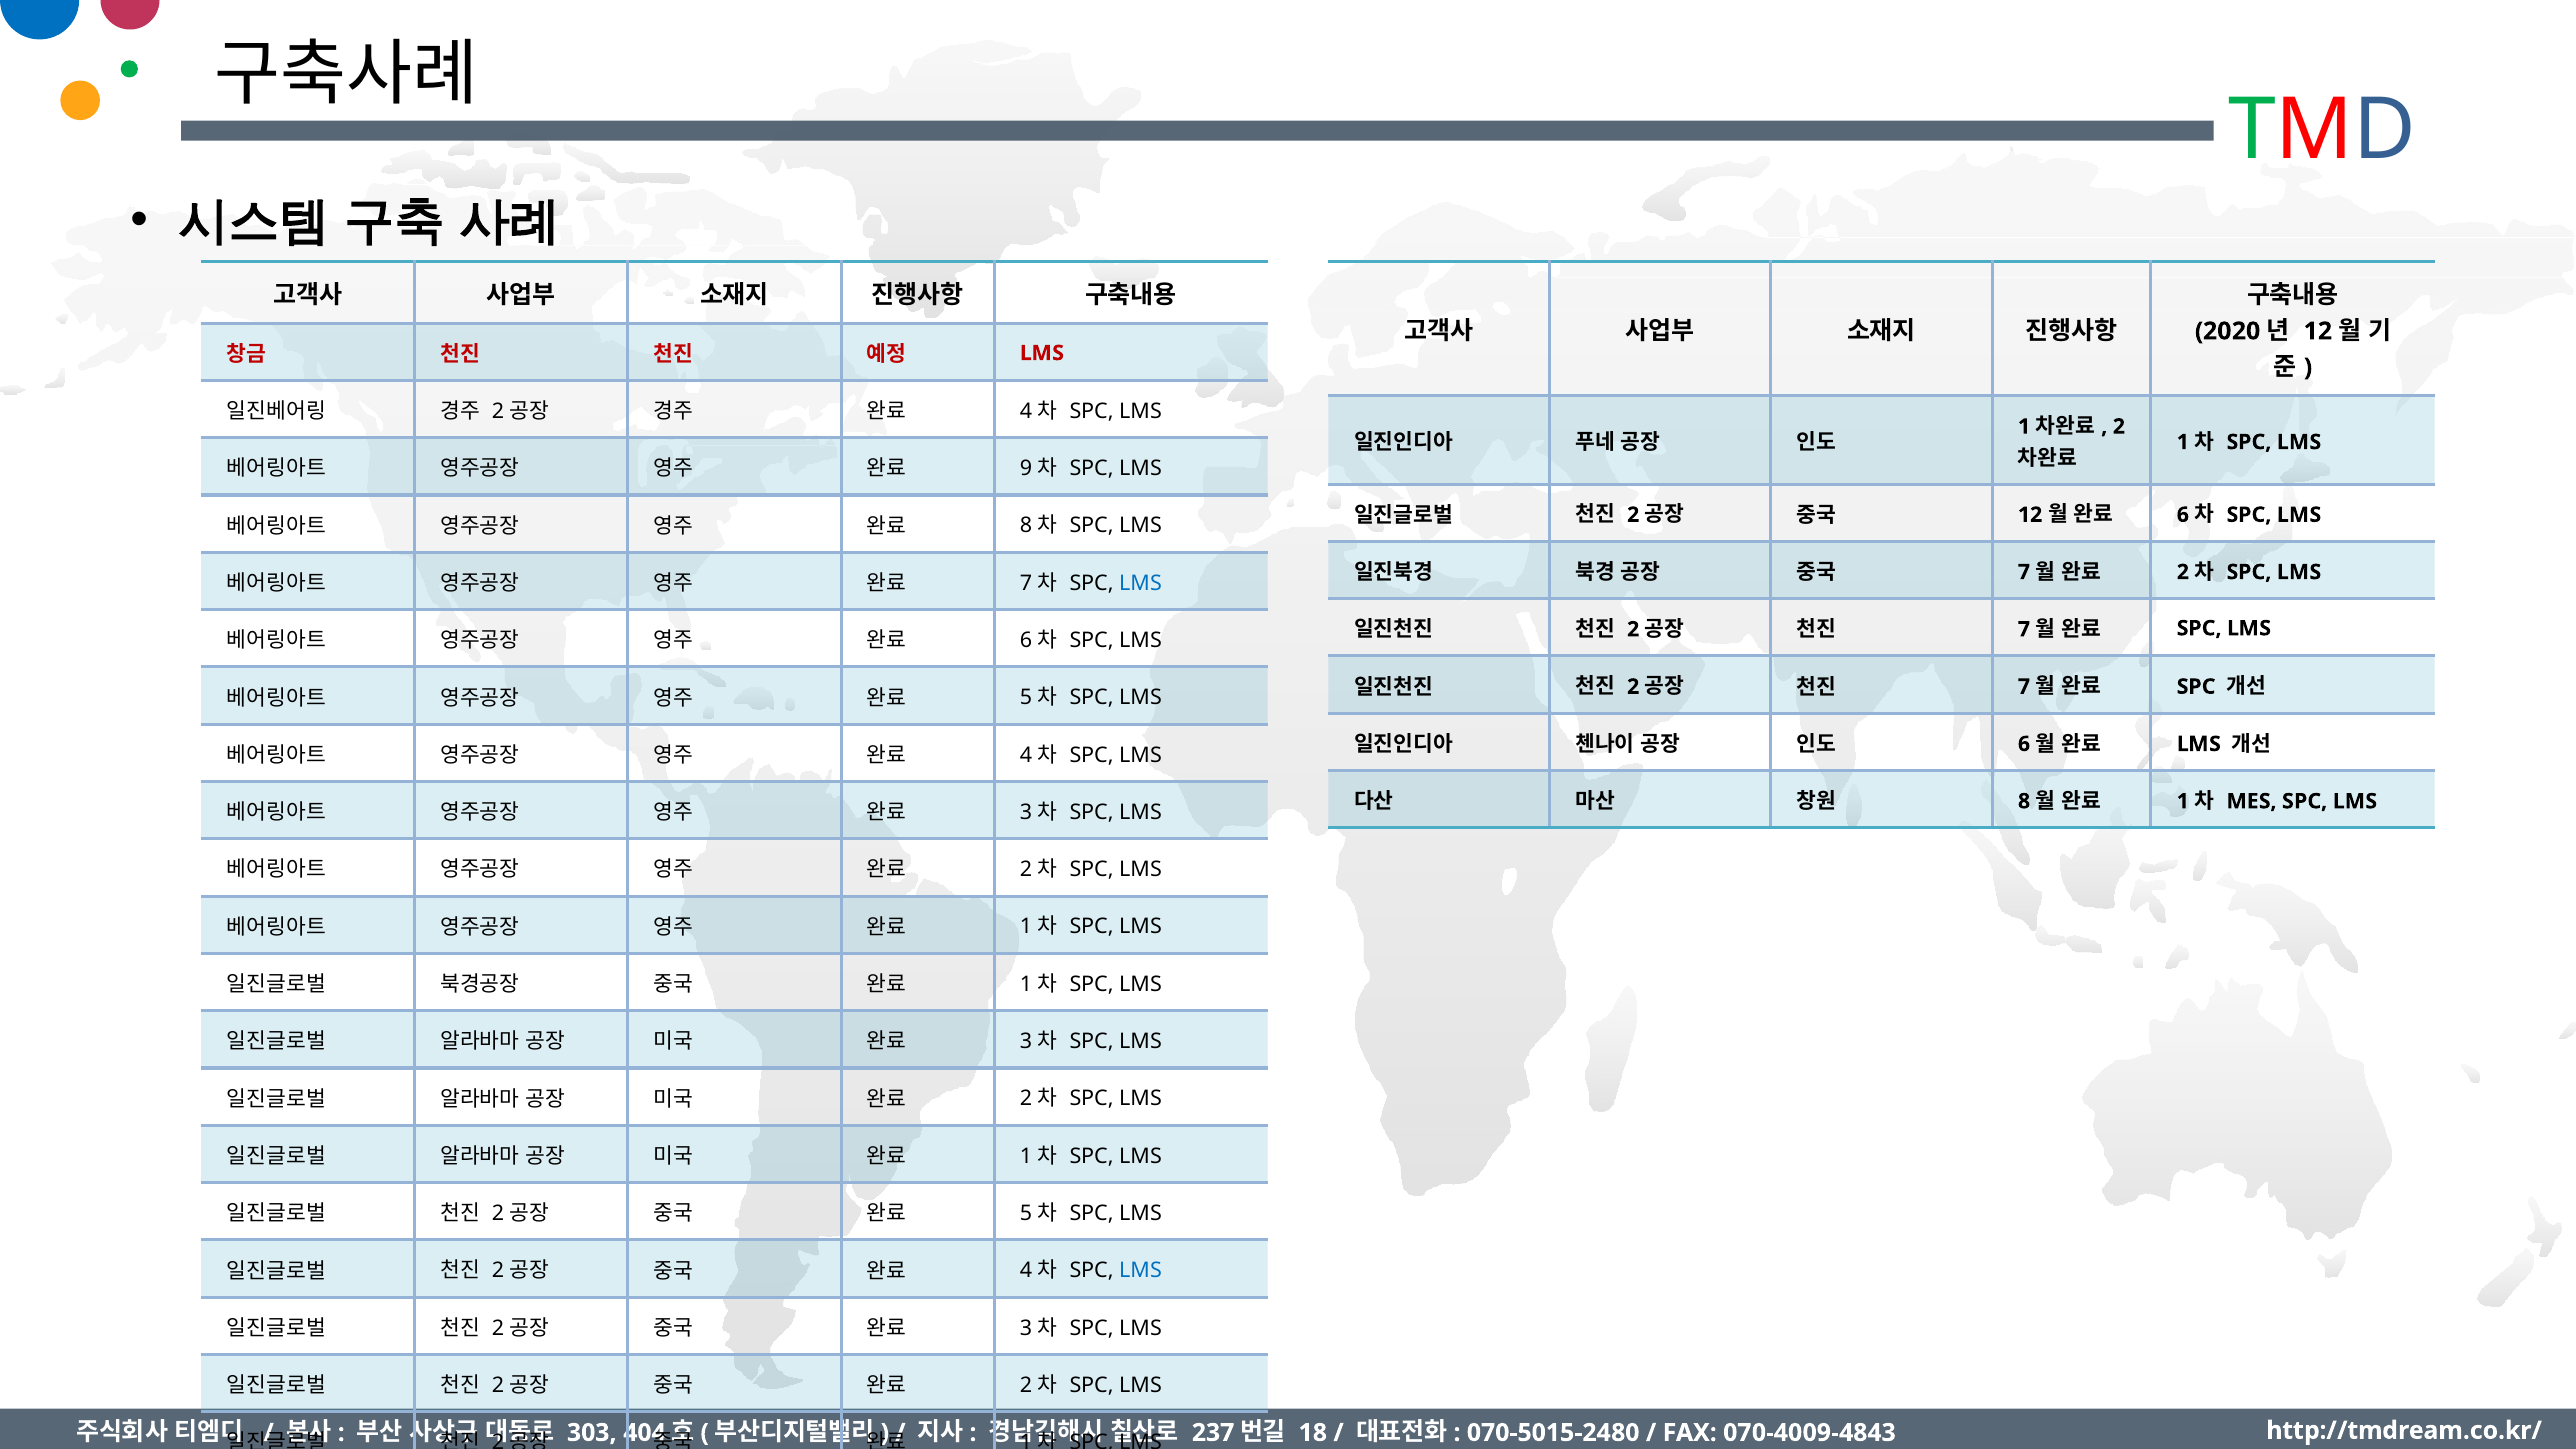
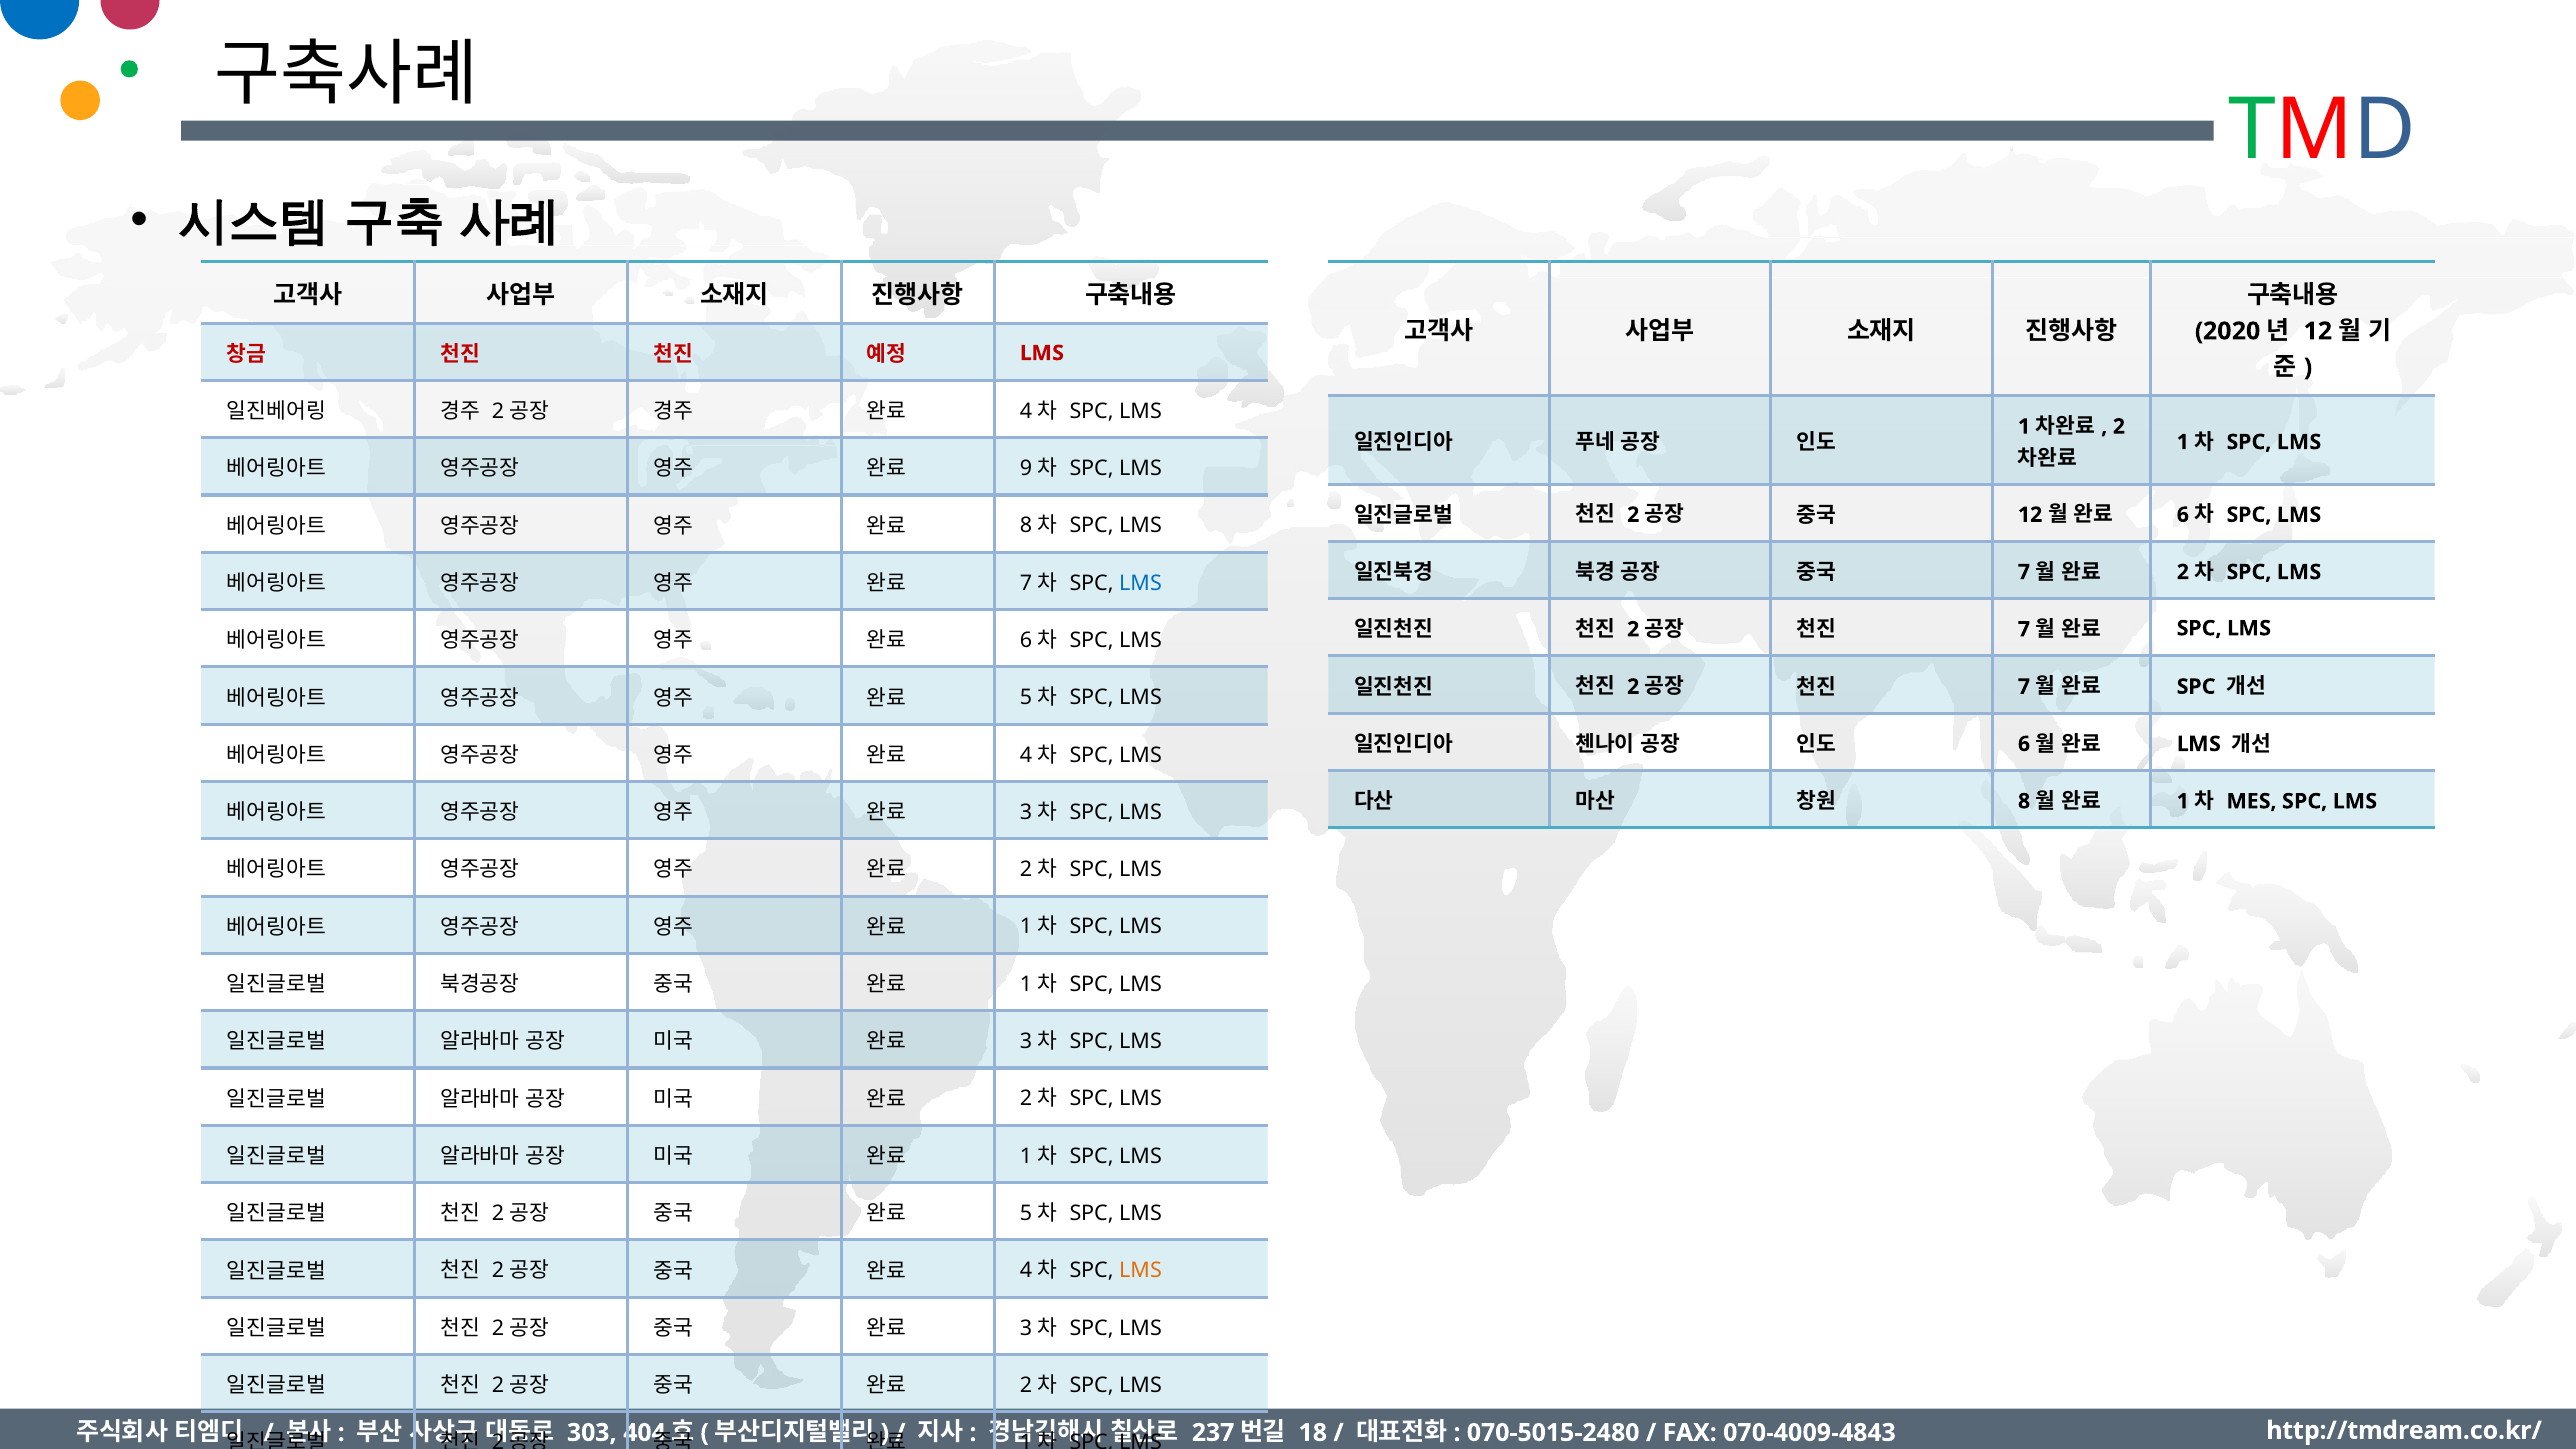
LMS colour: blue -> orange (1140, 1271)
